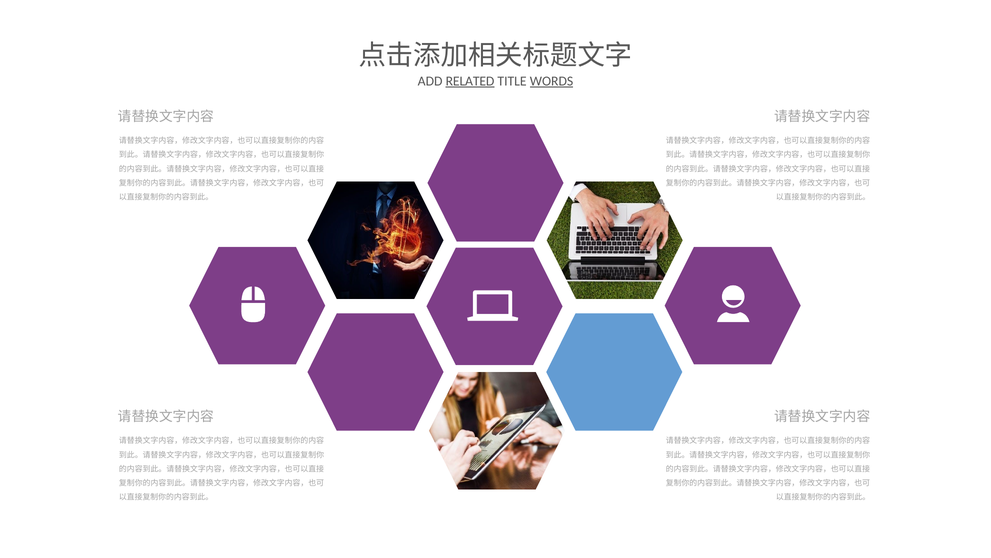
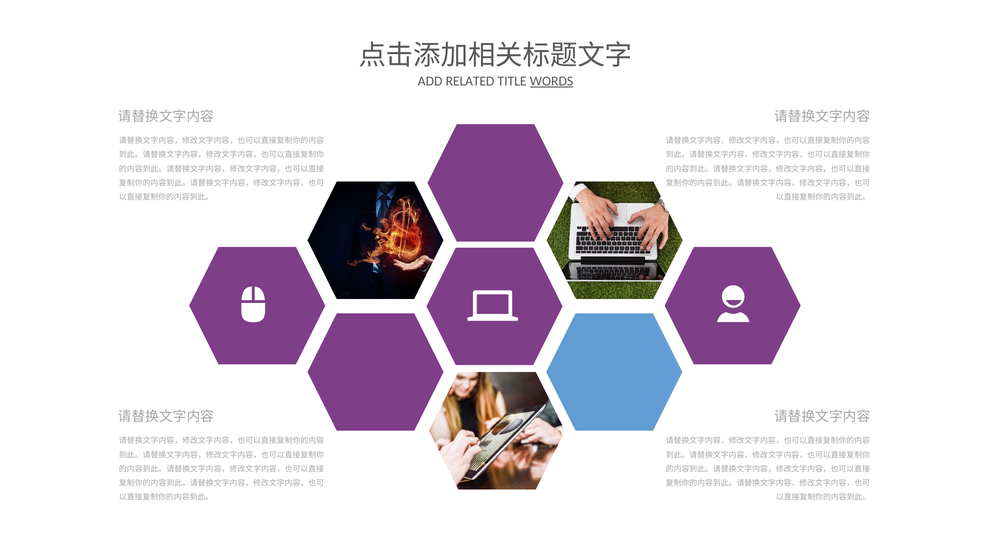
RELATED underline: present -> none (470, 81)
